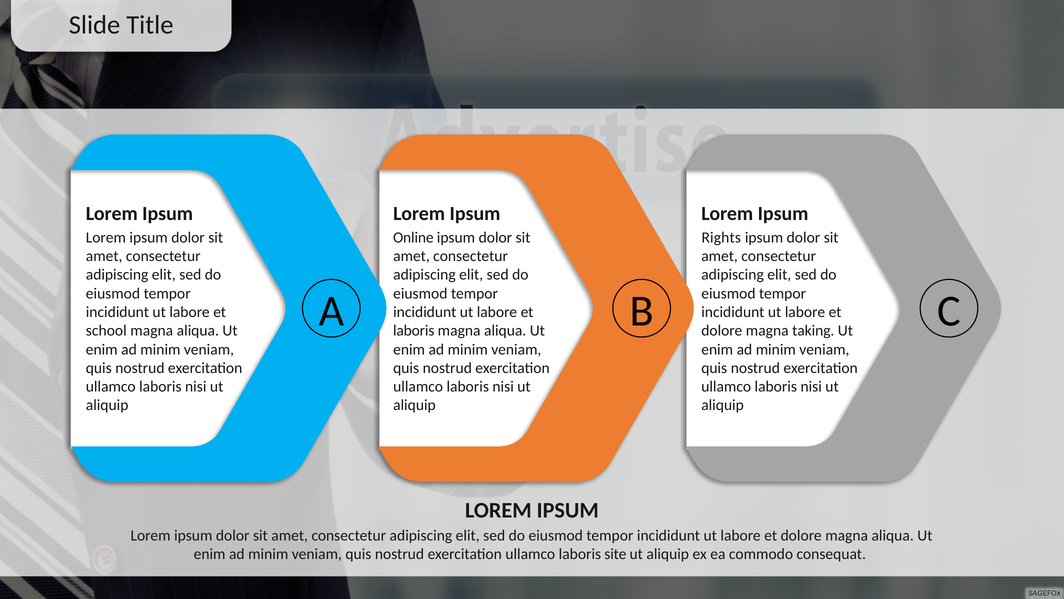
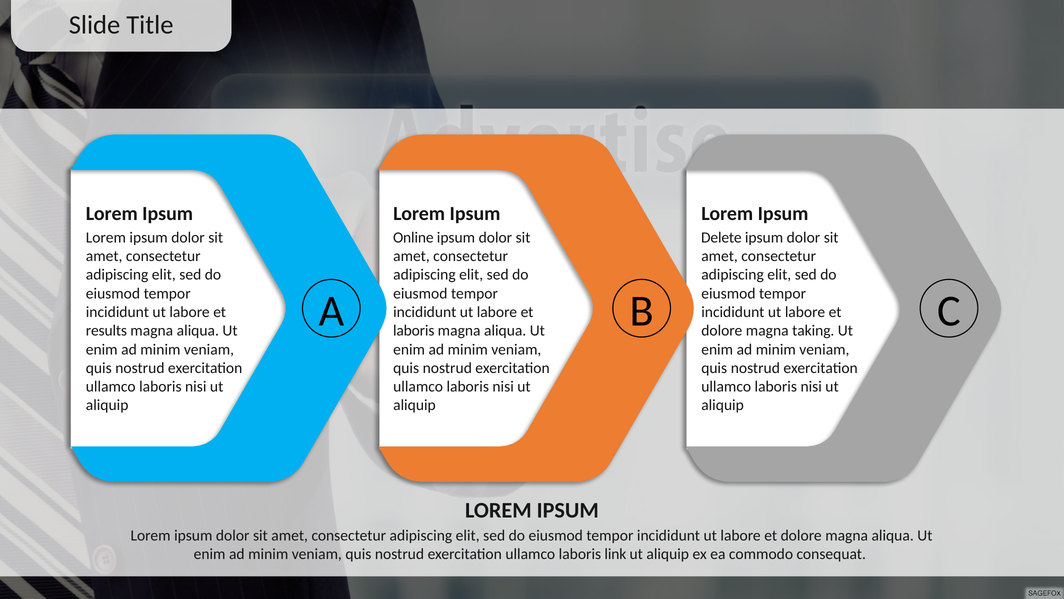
Rights: Rights -> Delete (721, 237)
school: school -> results (106, 331)
site: site -> link (615, 554)
